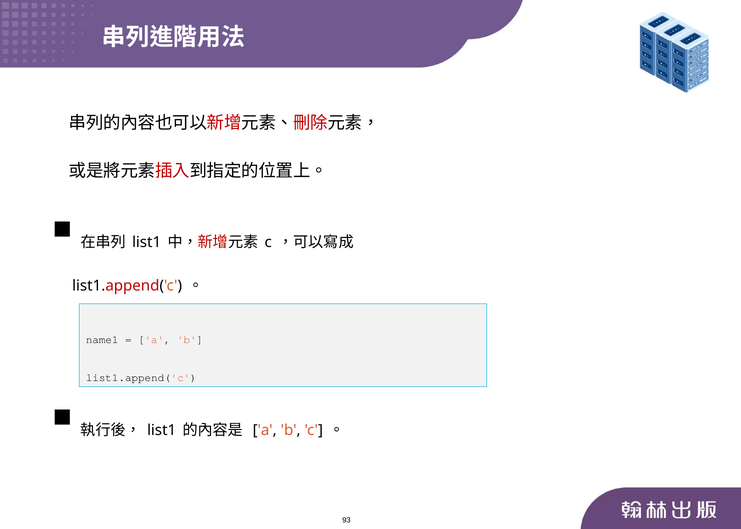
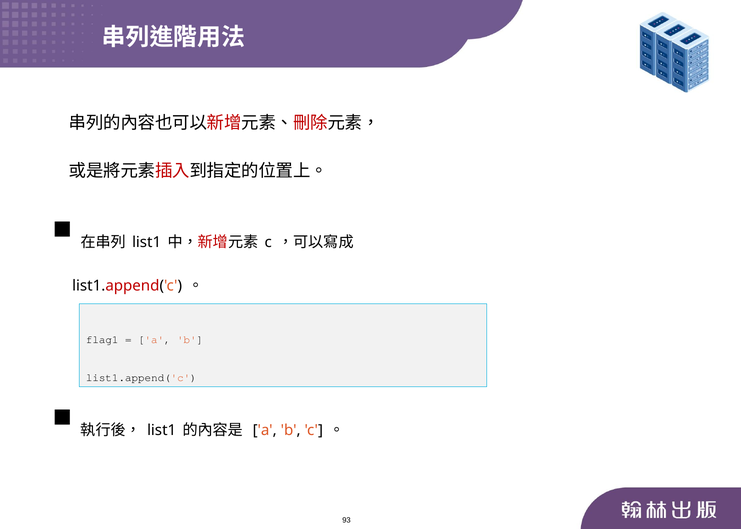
name1: name1 -> flag1 (102, 340)
